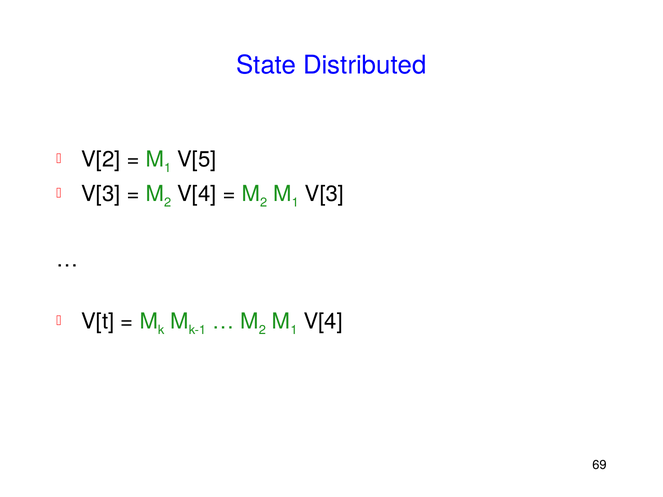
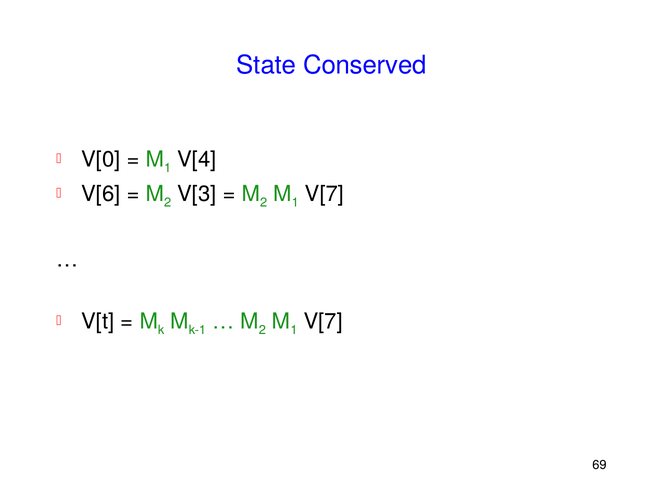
Distributed: Distributed -> Conserved (365, 65)
V[2: V[2 -> V[0 (101, 160)
V[5: V[5 -> V[4 (197, 160)
V[3: V[3 -> V[6 (101, 194)
V[4: V[4 -> V[3 (197, 194)
V[3: V[3 -> V[7 (324, 194)
V[4: V[4 -> V[7 (323, 322)
